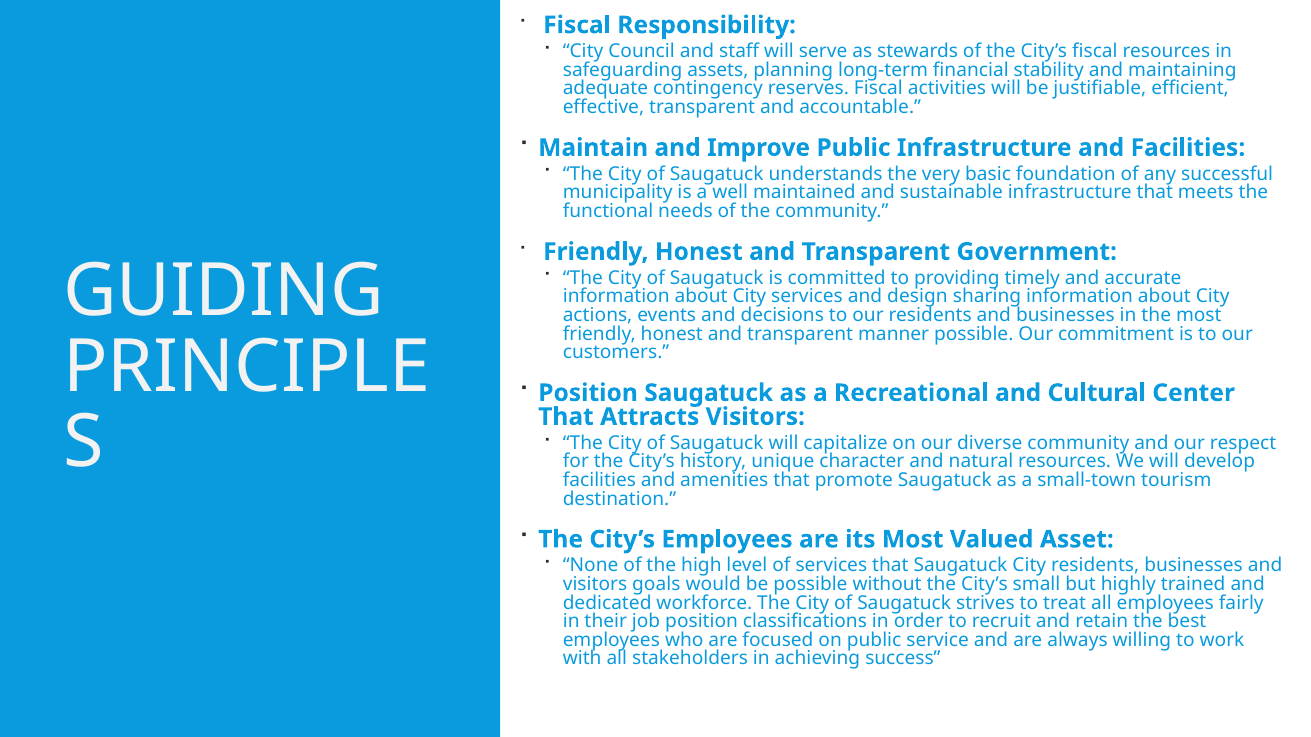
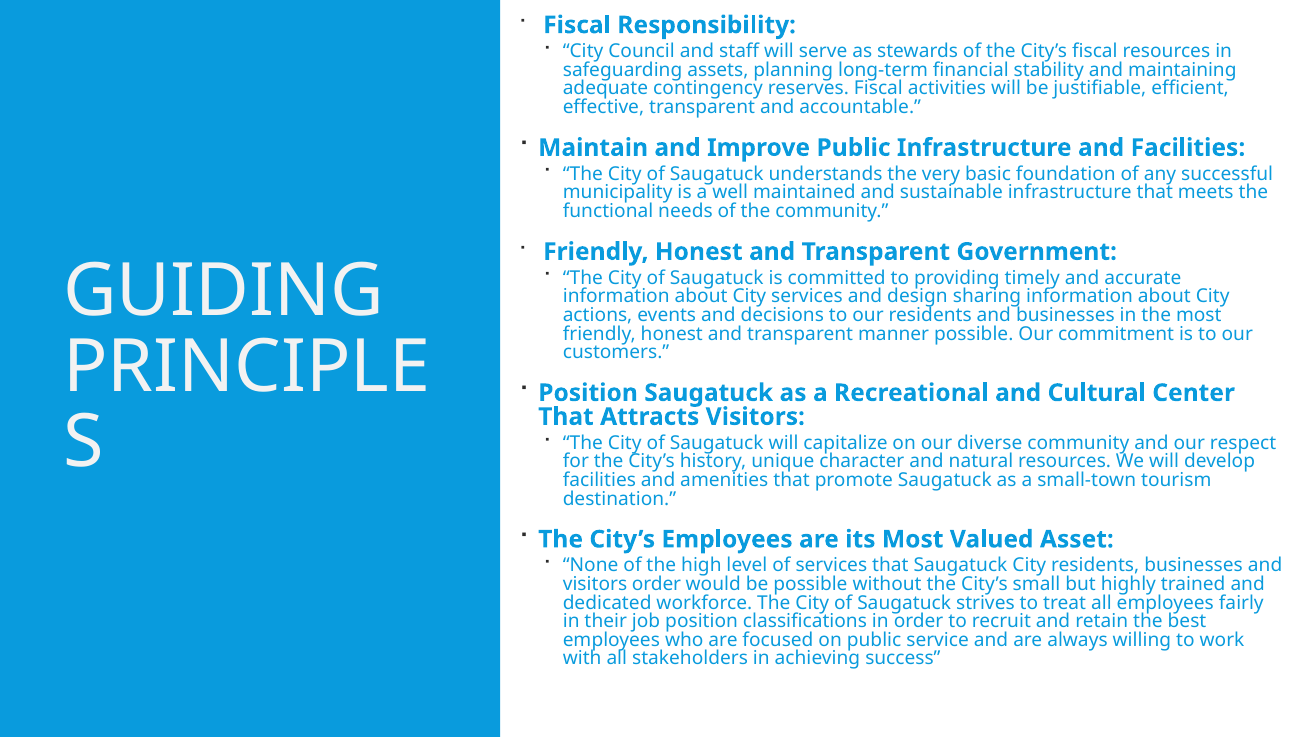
visitors goals: goals -> order (656, 585)
